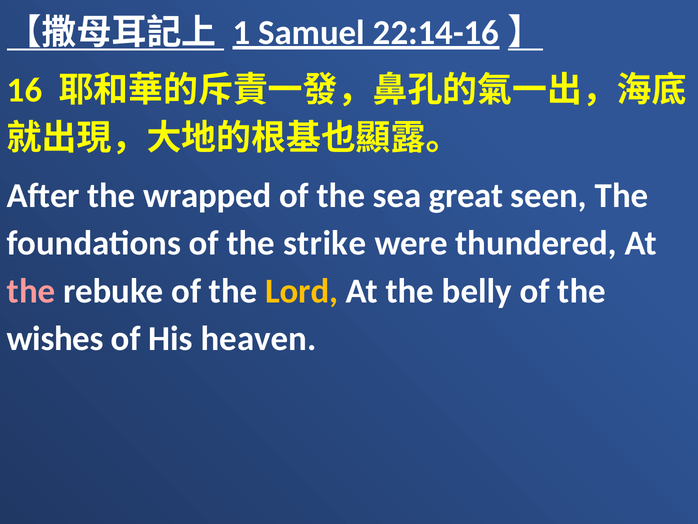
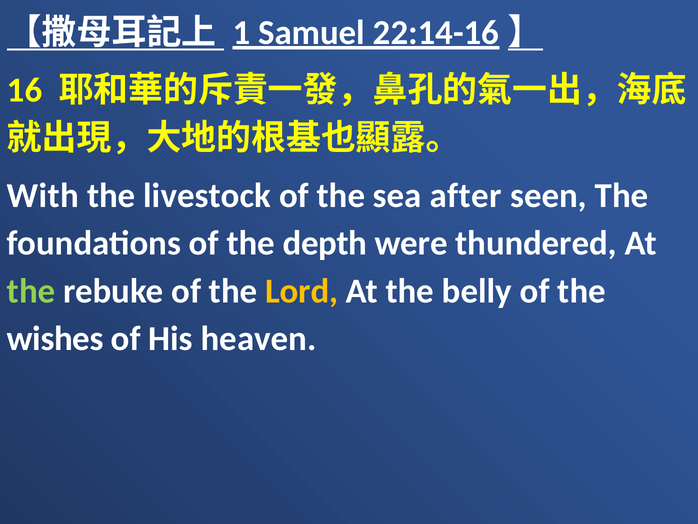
After: After -> With (43, 195)
wrapped: wrapped -> livestock (207, 195)
great: great -> after (466, 195)
strike: strike -> depth (325, 243)
the colour: pink -> light green (31, 291)
